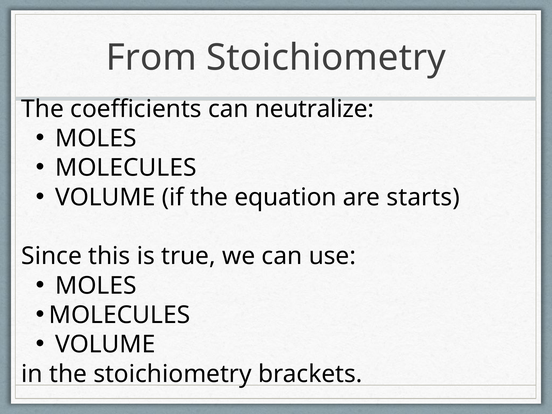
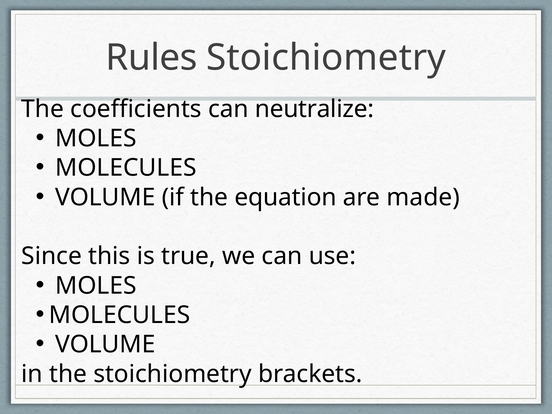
From: From -> Rules (152, 58)
starts: starts -> made (423, 197)
